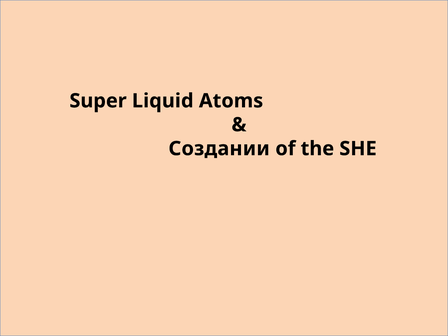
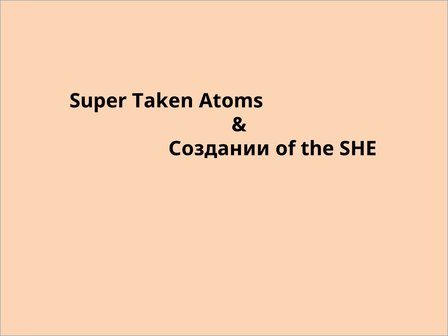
Liquid: Liquid -> Taken (163, 101)
